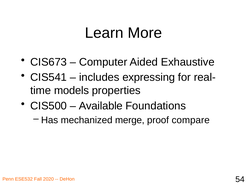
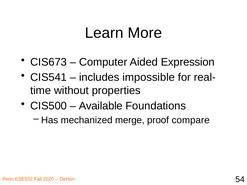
Exhaustive: Exhaustive -> Expression (188, 62)
expressing: expressing -> impossible (149, 77)
models: models -> without (71, 91)
